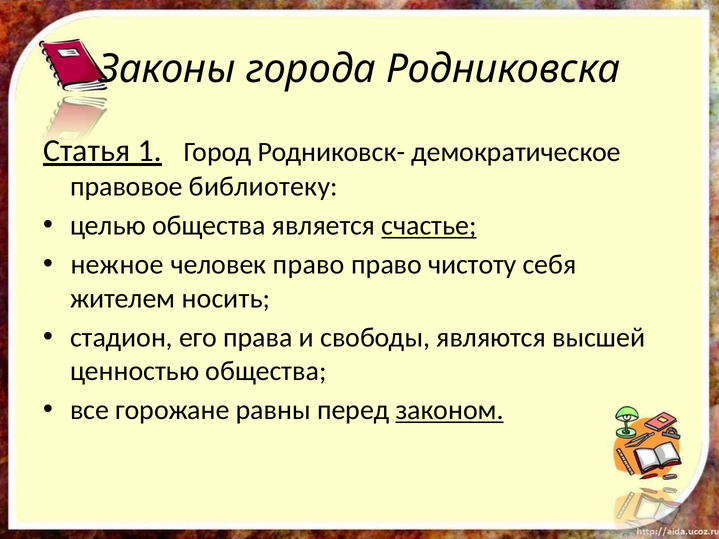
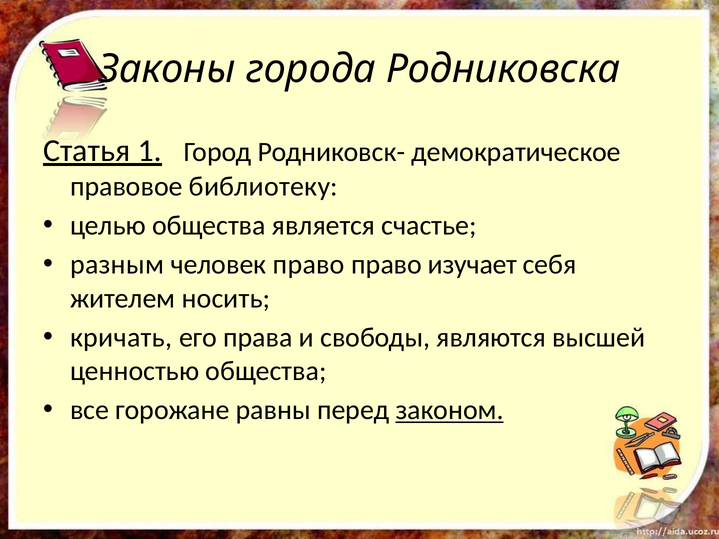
счастье underline: present -> none (429, 226)
нежное: нежное -> разным (117, 265)
чистоту: чистоту -> изучает (473, 265)
стадион: стадион -> кричать (121, 338)
